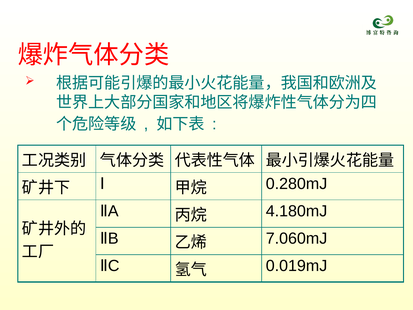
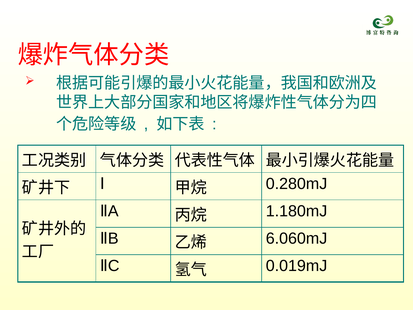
4.180mJ: 4.180mJ -> 1.180mJ (297, 211)
7.060mJ: 7.060mJ -> 6.060mJ (297, 238)
